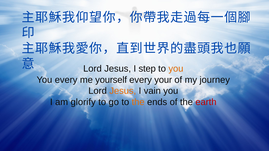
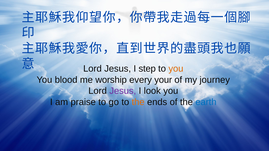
You every: every -> blood (66, 80)
yourself: yourself -> worship (111, 80)
Jesus colour: orange -> purple (123, 91)
vain: vain -> look (152, 91)
glorify: glorify -> praise (83, 102)
earth colour: red -> blue (206, 102)
